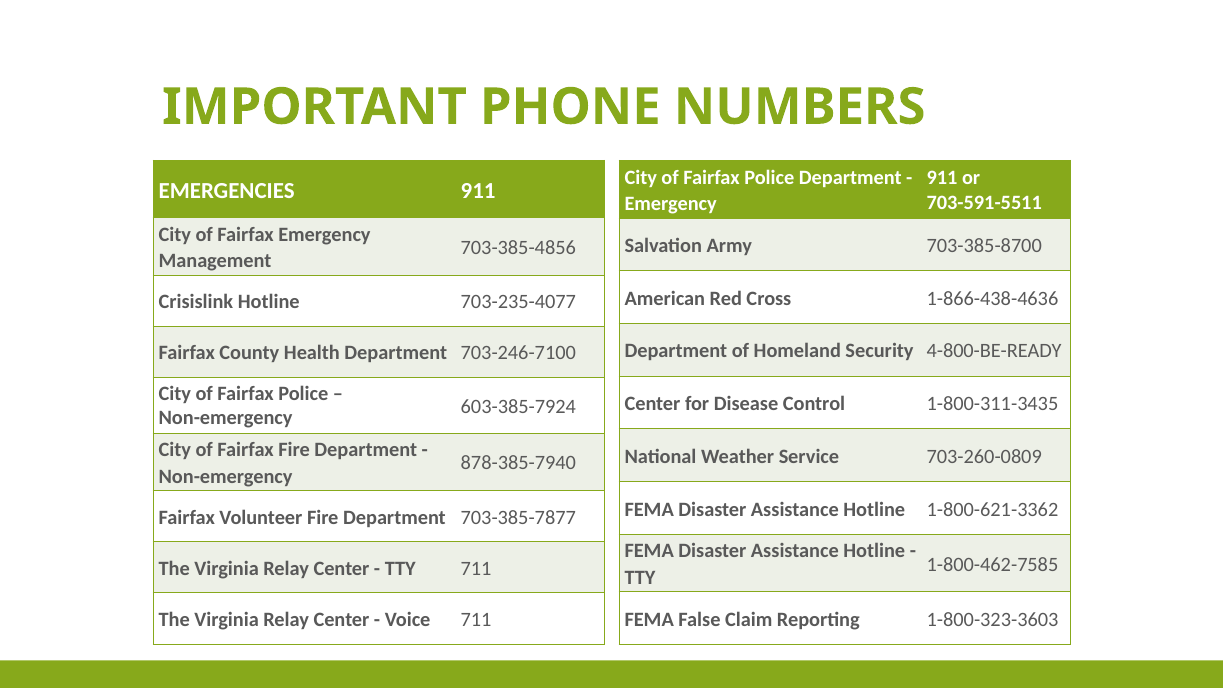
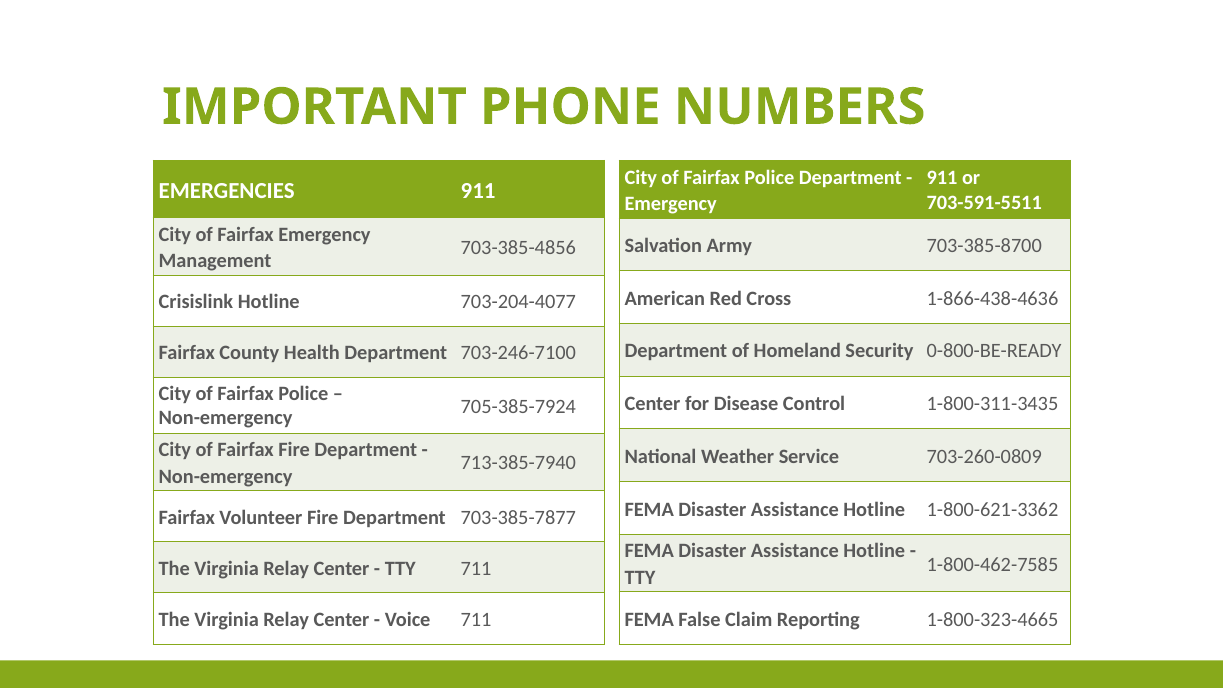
703-235-4077: 703-235-4077 -> 703-204-4077 (518, 302)
4-800-BE-READY: 4-800-BE-READY -> 0-800-BE-READY (994, 351)
603-385-7924: 603-385-7924 -> 705-385-7924 (518, 407)
878-385-7940: 878-385-7940 -> 713-385-7940 (518, 463)
1-800-323-3603: 1-800-323-3603 -> 1-800-323-4665 (993, 620)
